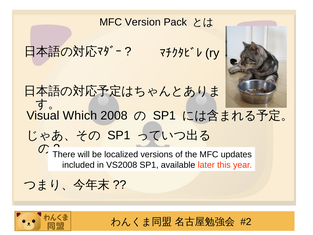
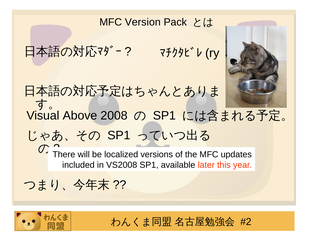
Which: Which -> Above (80, 116)
